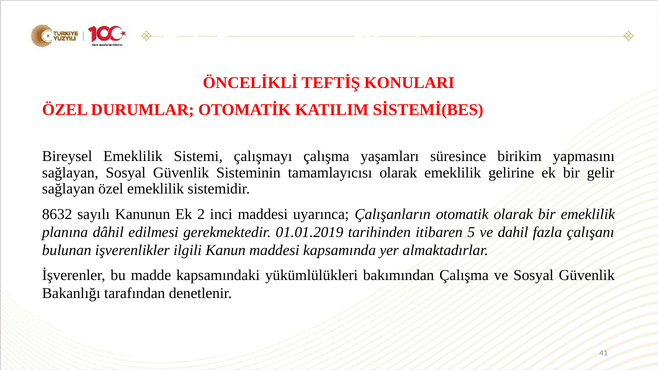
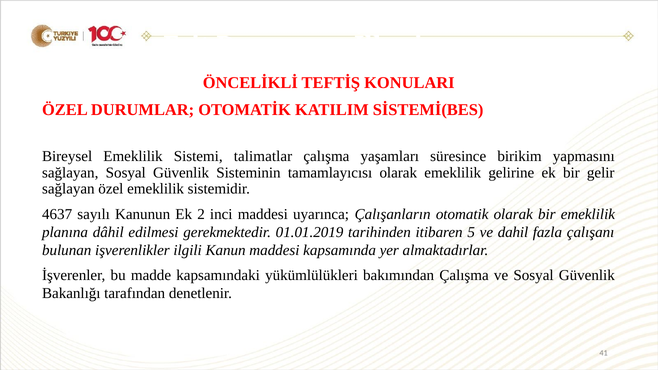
çalışmayı: çalışmayı -> talimatlar (263, 156)
8632: 8632 -> 4637 (57, 214)
